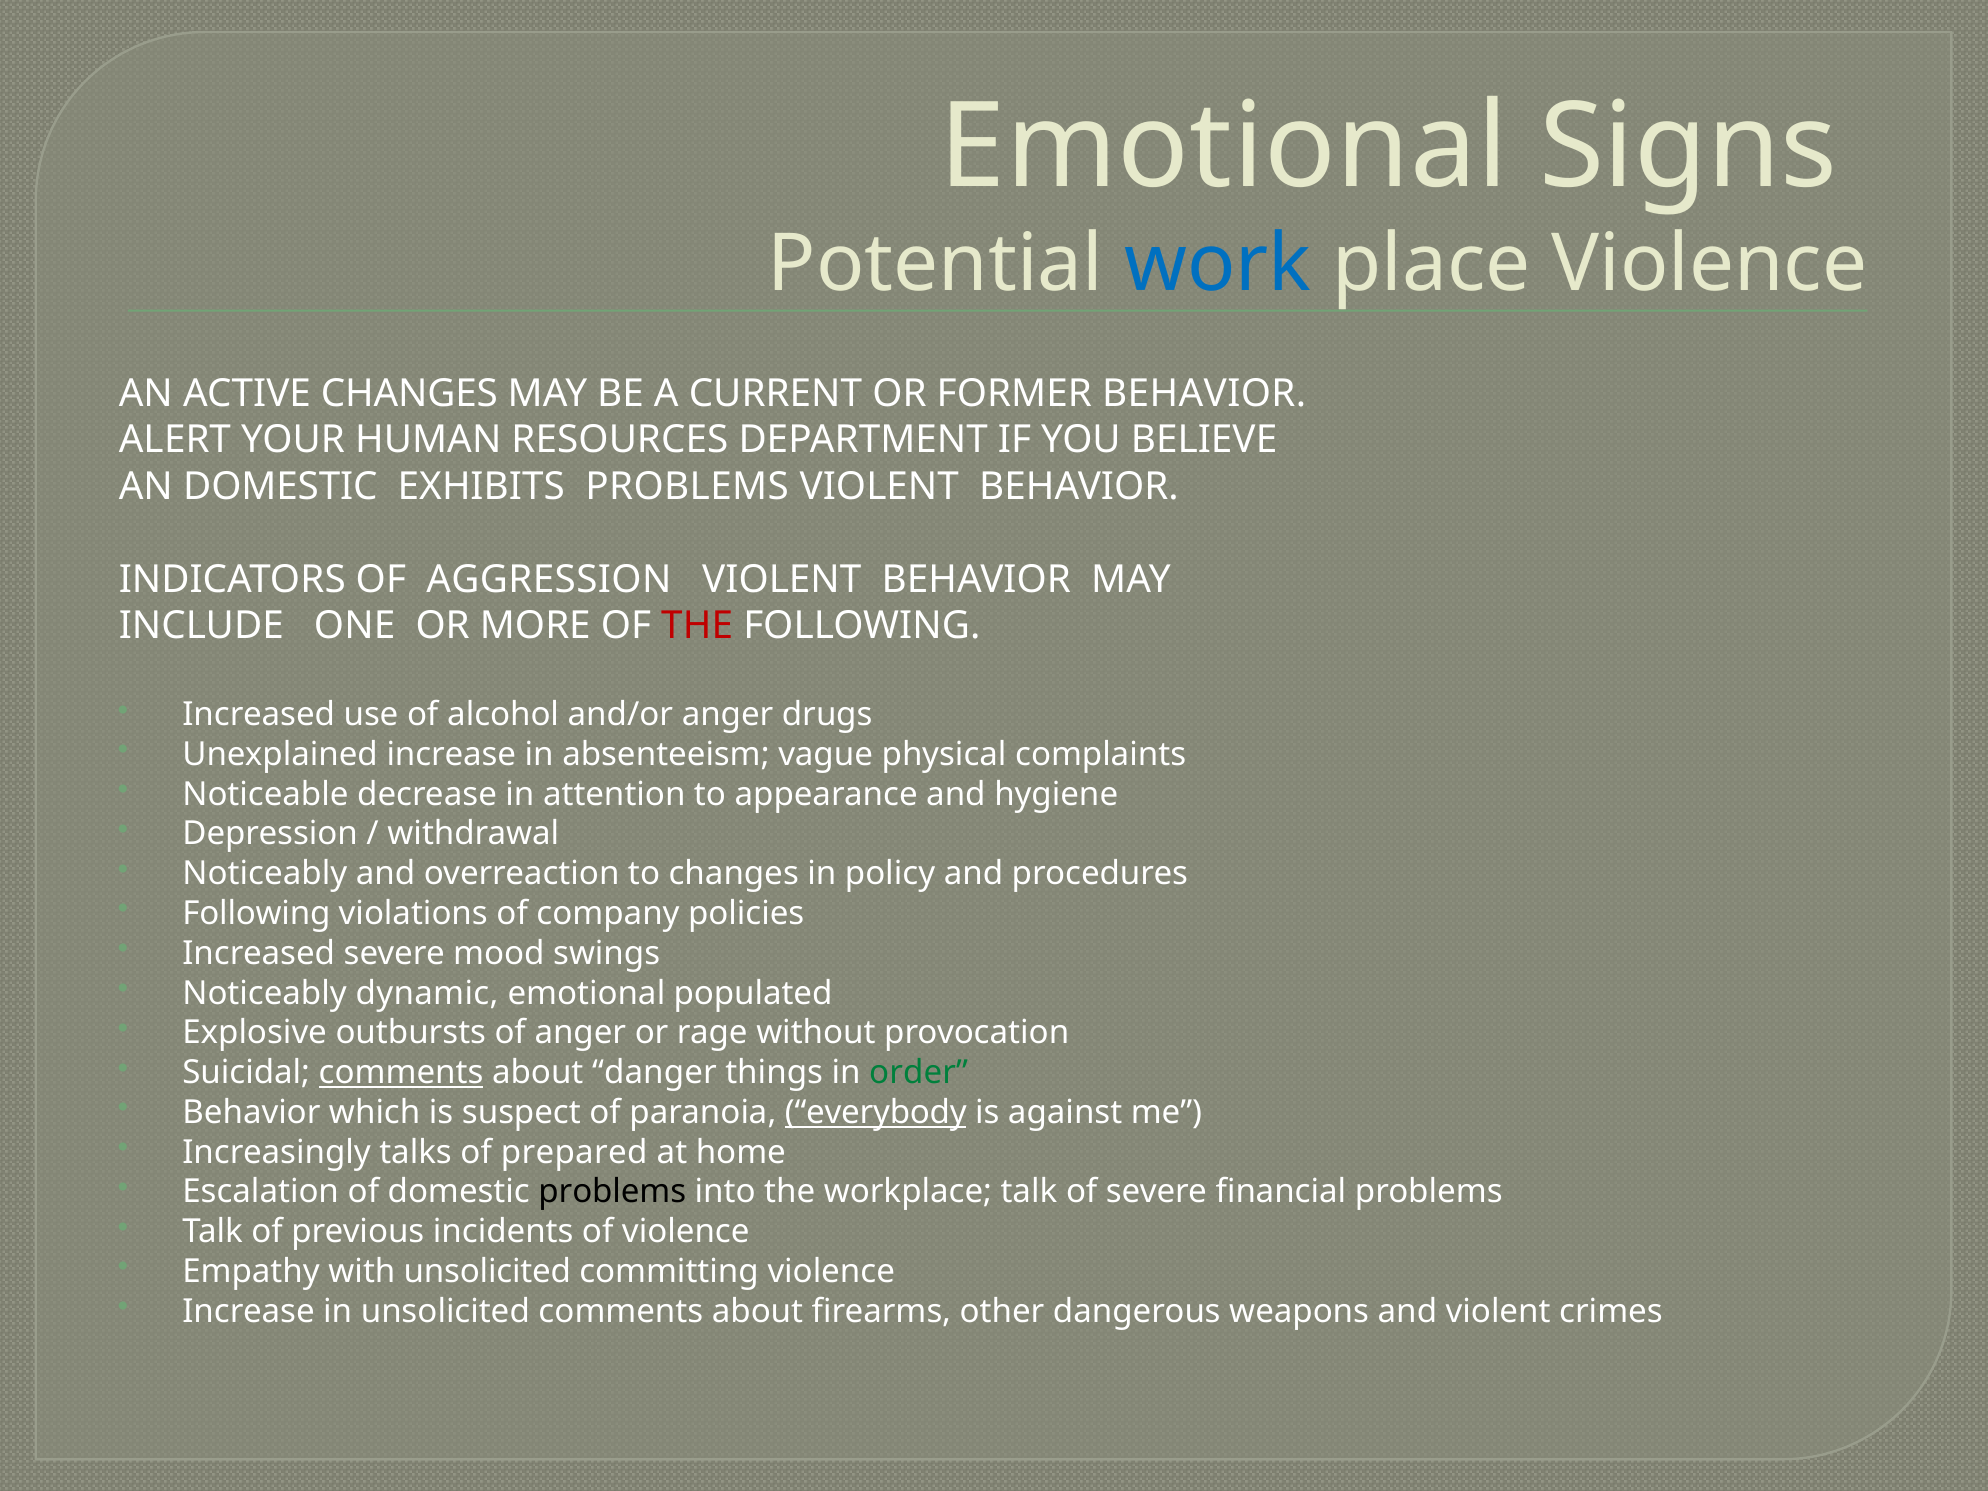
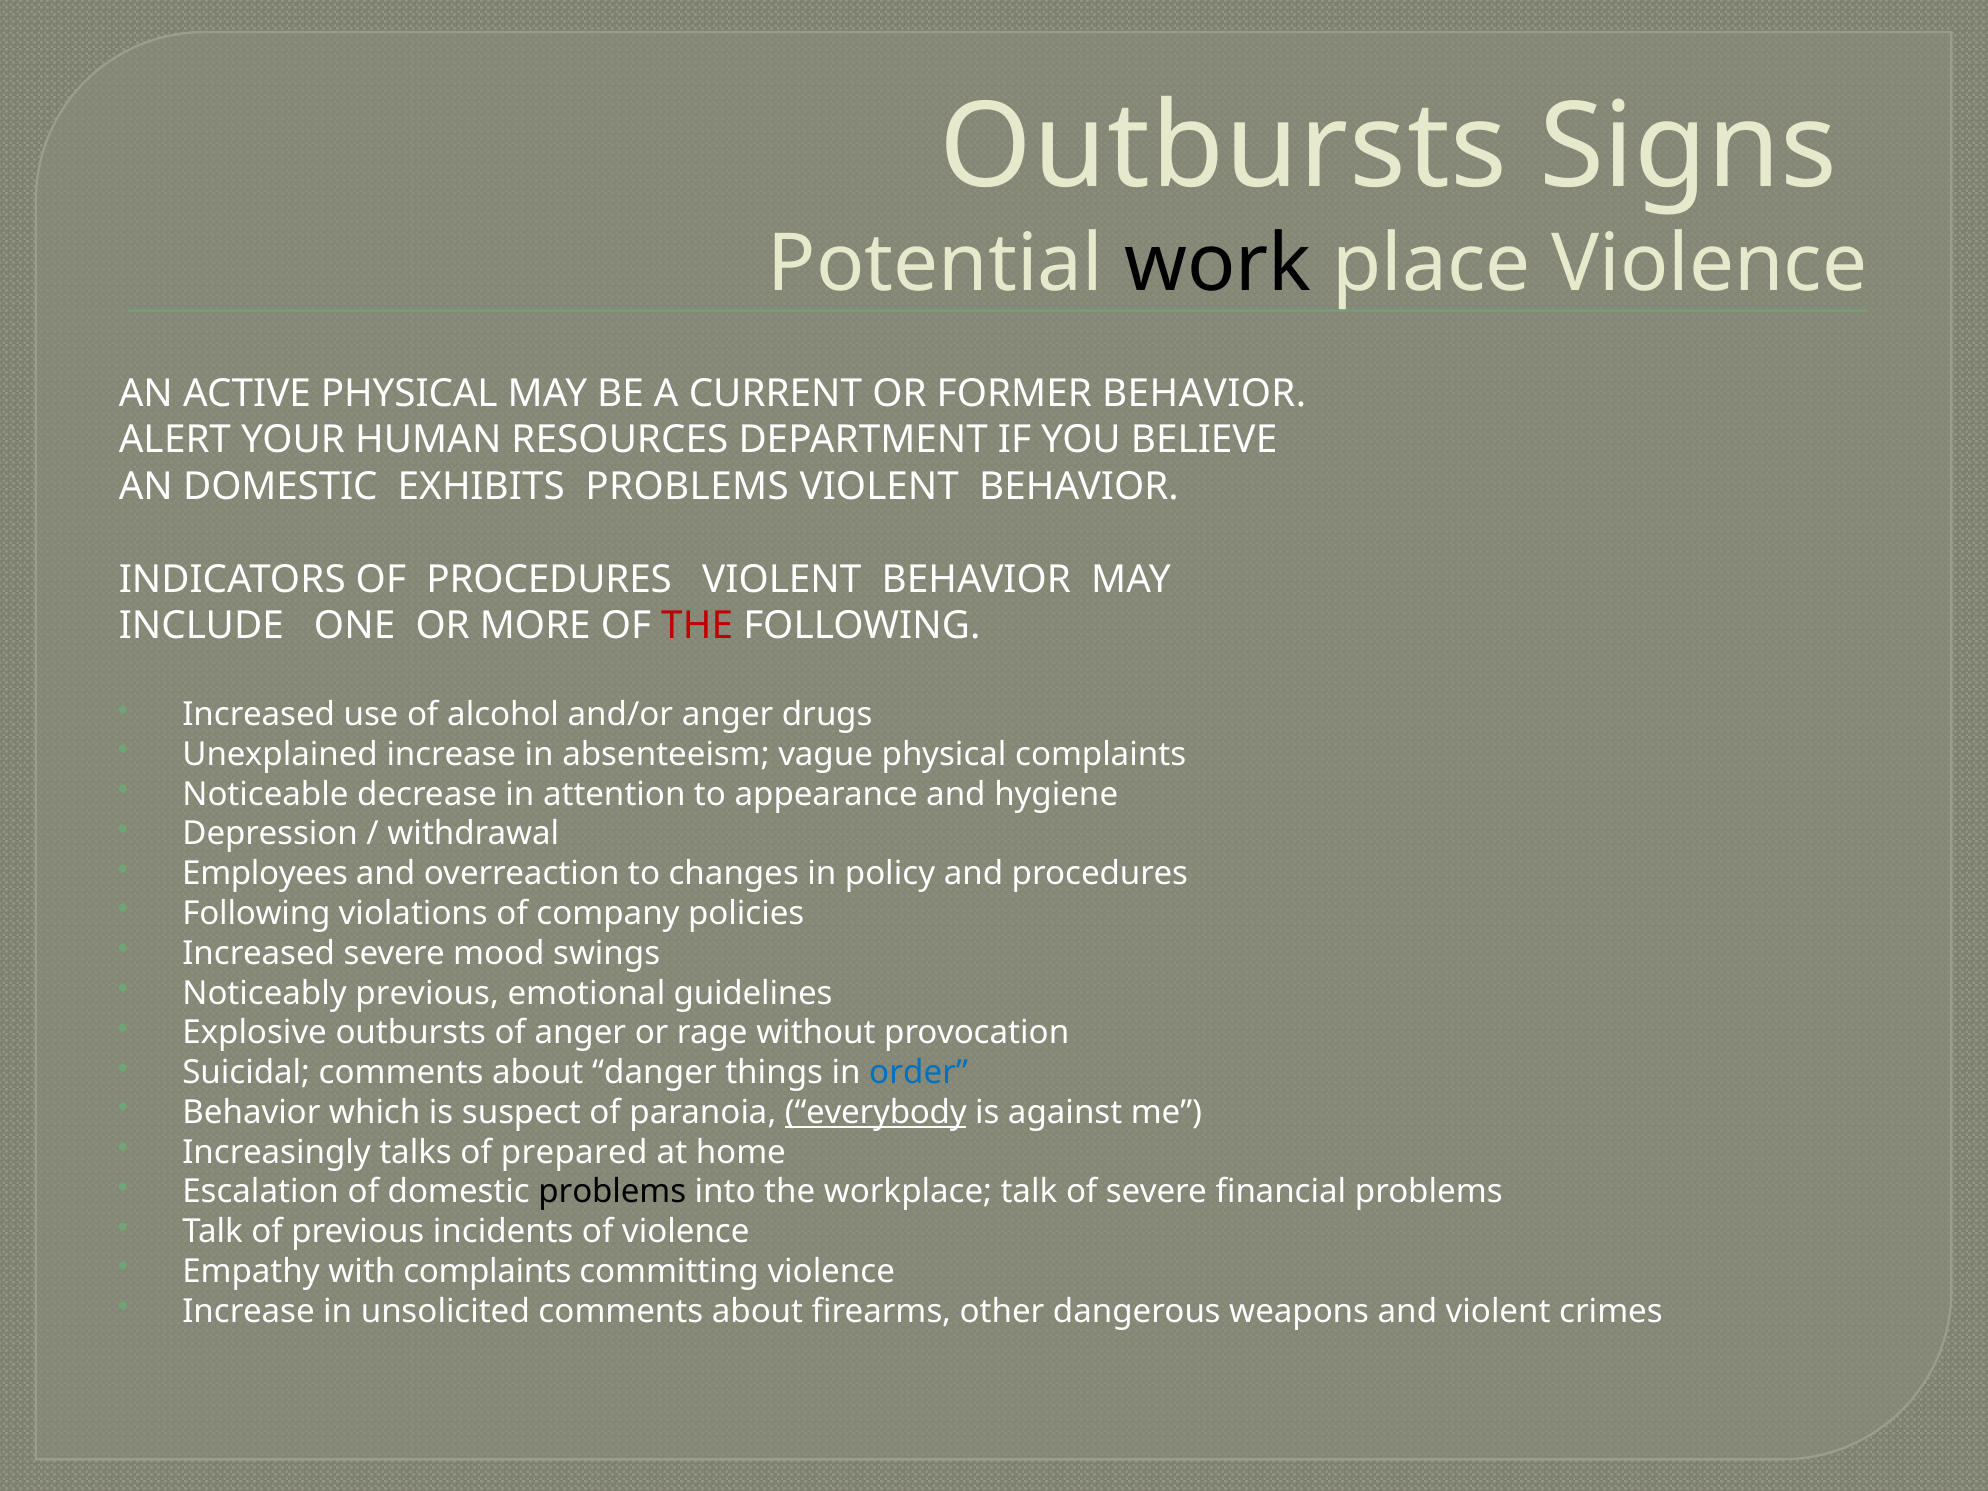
Emotional: Emotional -> Outbursts (1224, 147)
work colour: blue -> black (1218, 264)
ACTIVE CHANGES: CHANGES -> PHYSICAL (409, 394)
OF AGGRESSION: AGGRESSION -> PROCEDURES (549, 579)
Noticeably: Noticeably -> Employees (265, 874)
Noticeably dynamic: dynamic -> previous (427, 993)
populated: populated -> guidelines (753, 993)
comments underline: present -> none (401, 1073)
order colour: green -> blue (919, 1073)
with unsolicited: unsolicited -> complaints (487, 1271)
